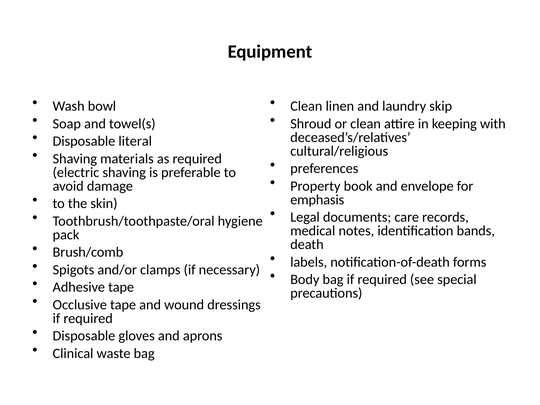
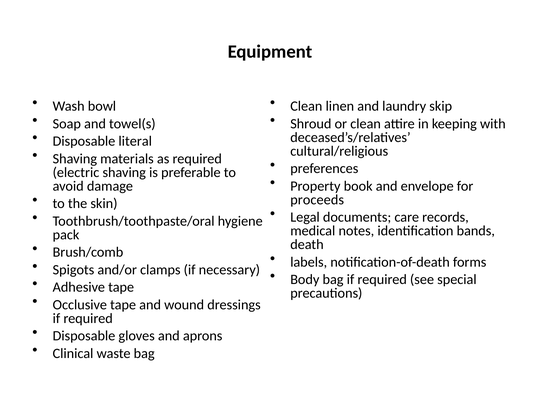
emphasis: emphasis -> proceeds (317, 200)
